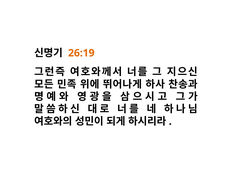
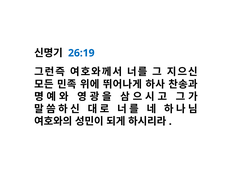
26:19 colour: orange -> blue (81, 53)
